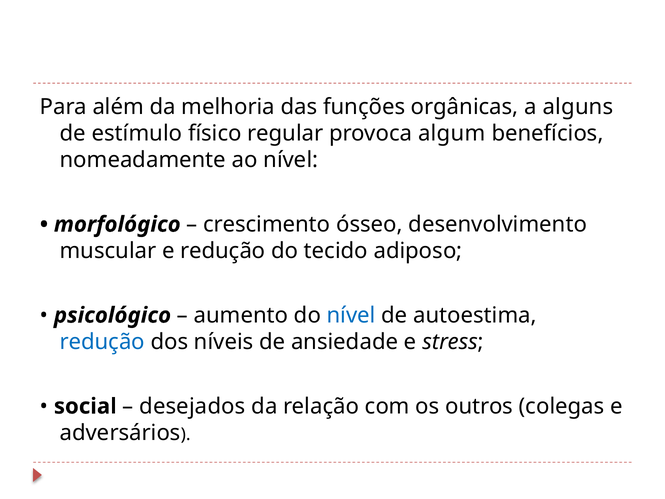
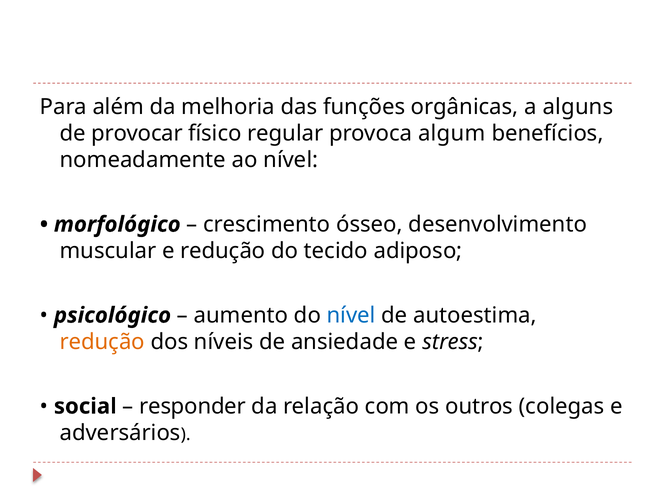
estímulo: estímulo -> provocar (137, 133)
redução colour: blue -> orange (102, 342)
desejados: desejados -> responder (193, 406)
